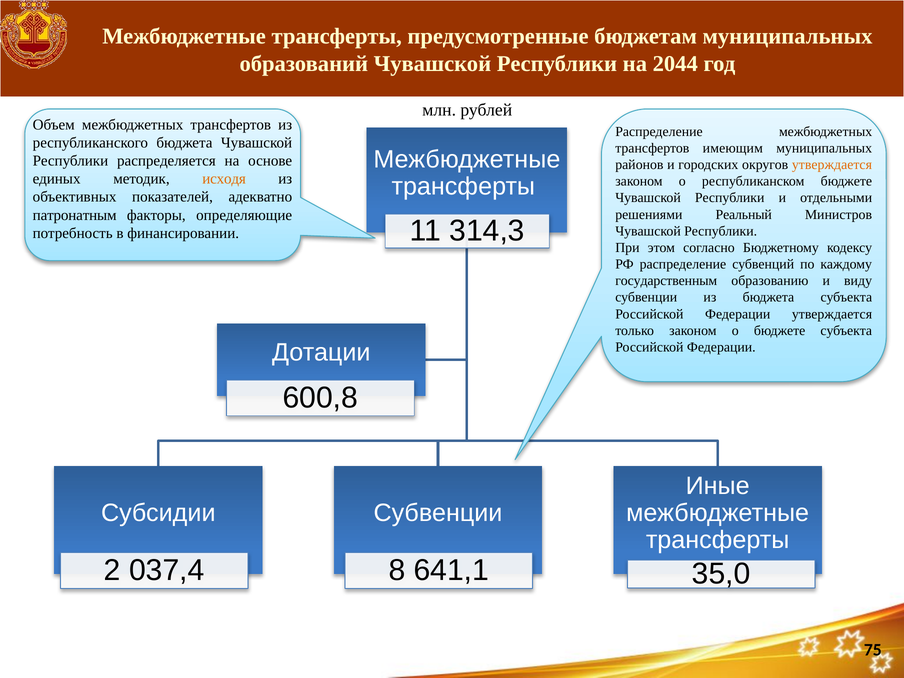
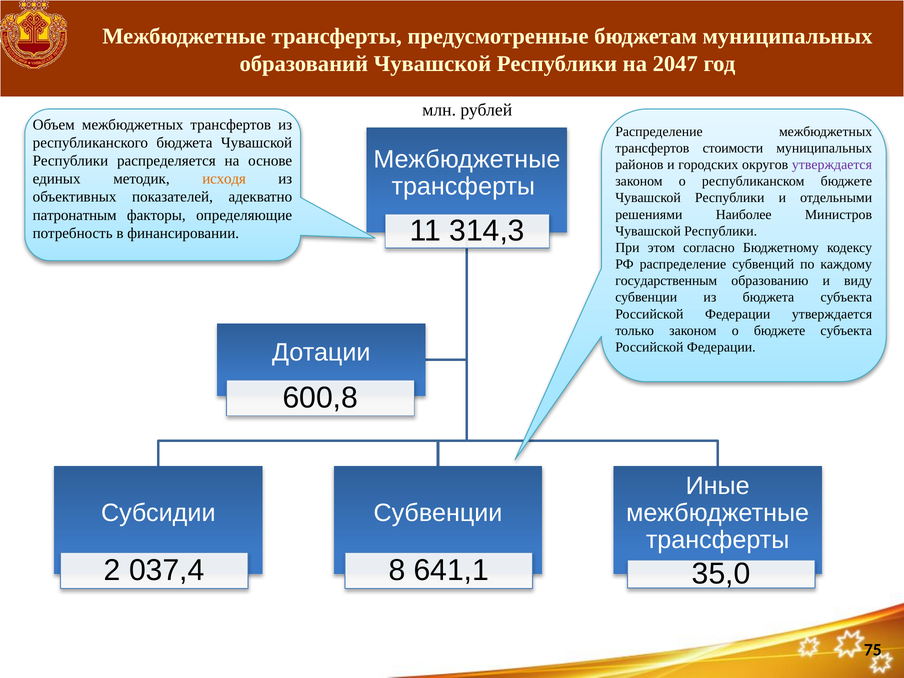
2044: 2044 -> 2047 (675, 64)
имеющим: имеющим -> стоимости (733, 148)
утверждается colour: orange -> purple (832, 165)
Реальный: Реальный -> Наиболее (744, 214)
